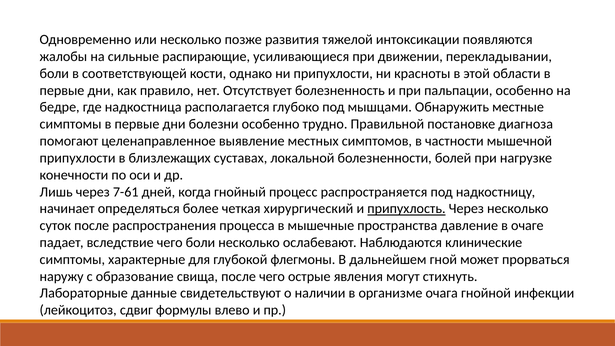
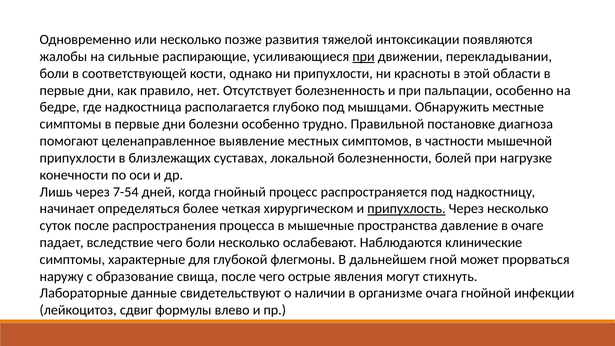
при underline: none -> present (364, 57)
7-61: 7-61 -> 7-54 (126, 192)
хирургический: хирургический -> хирургическом (309, 209)
